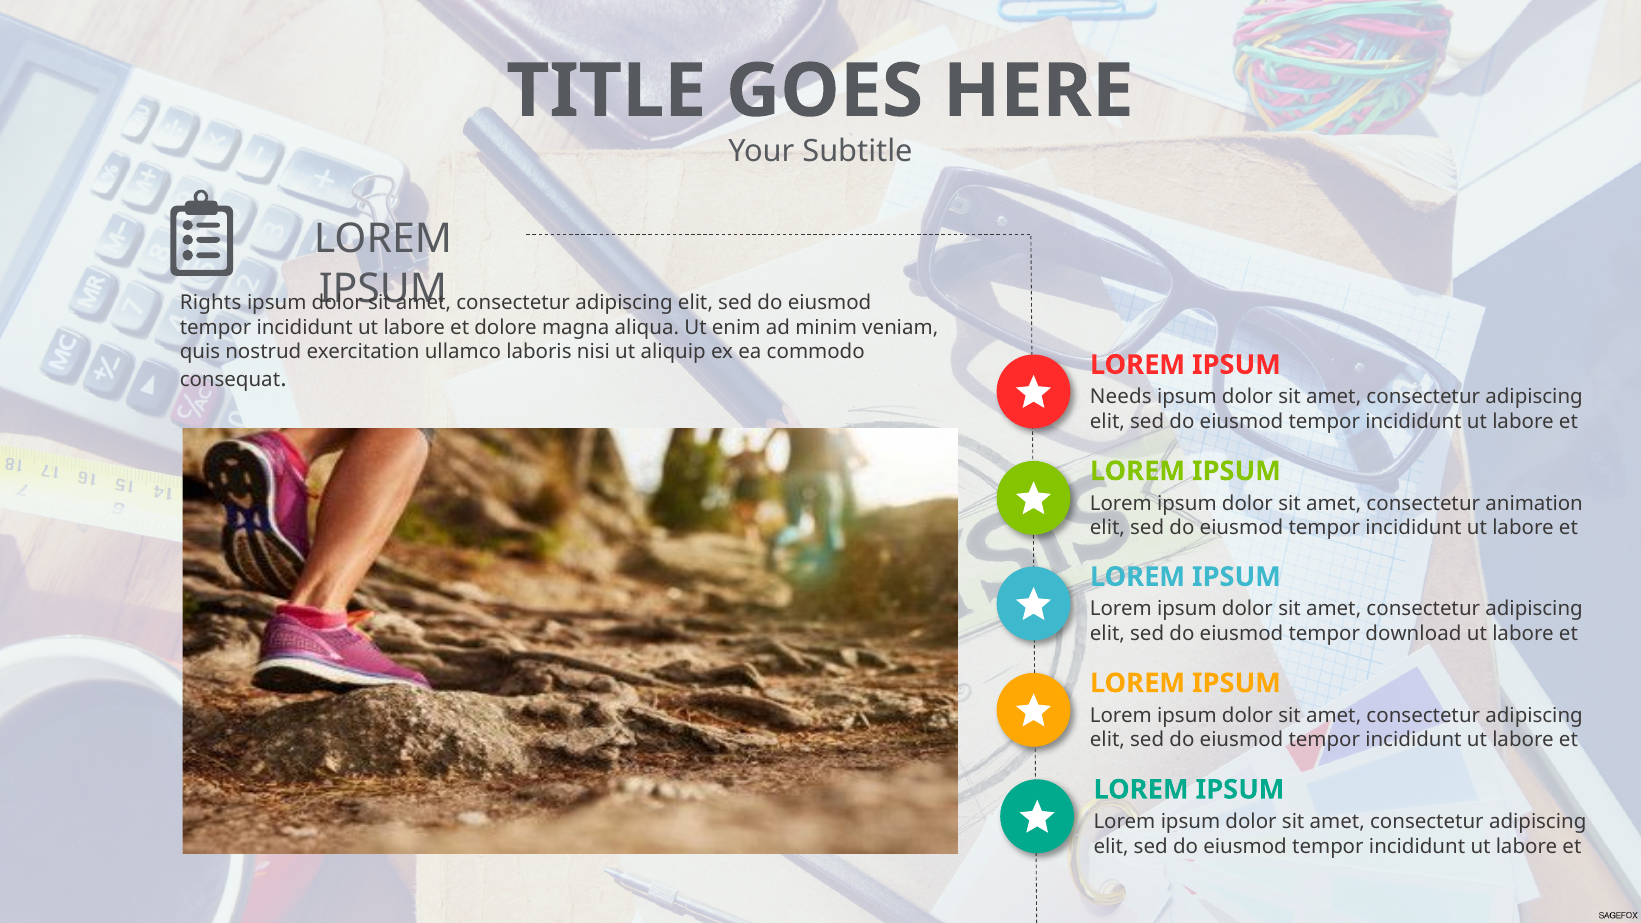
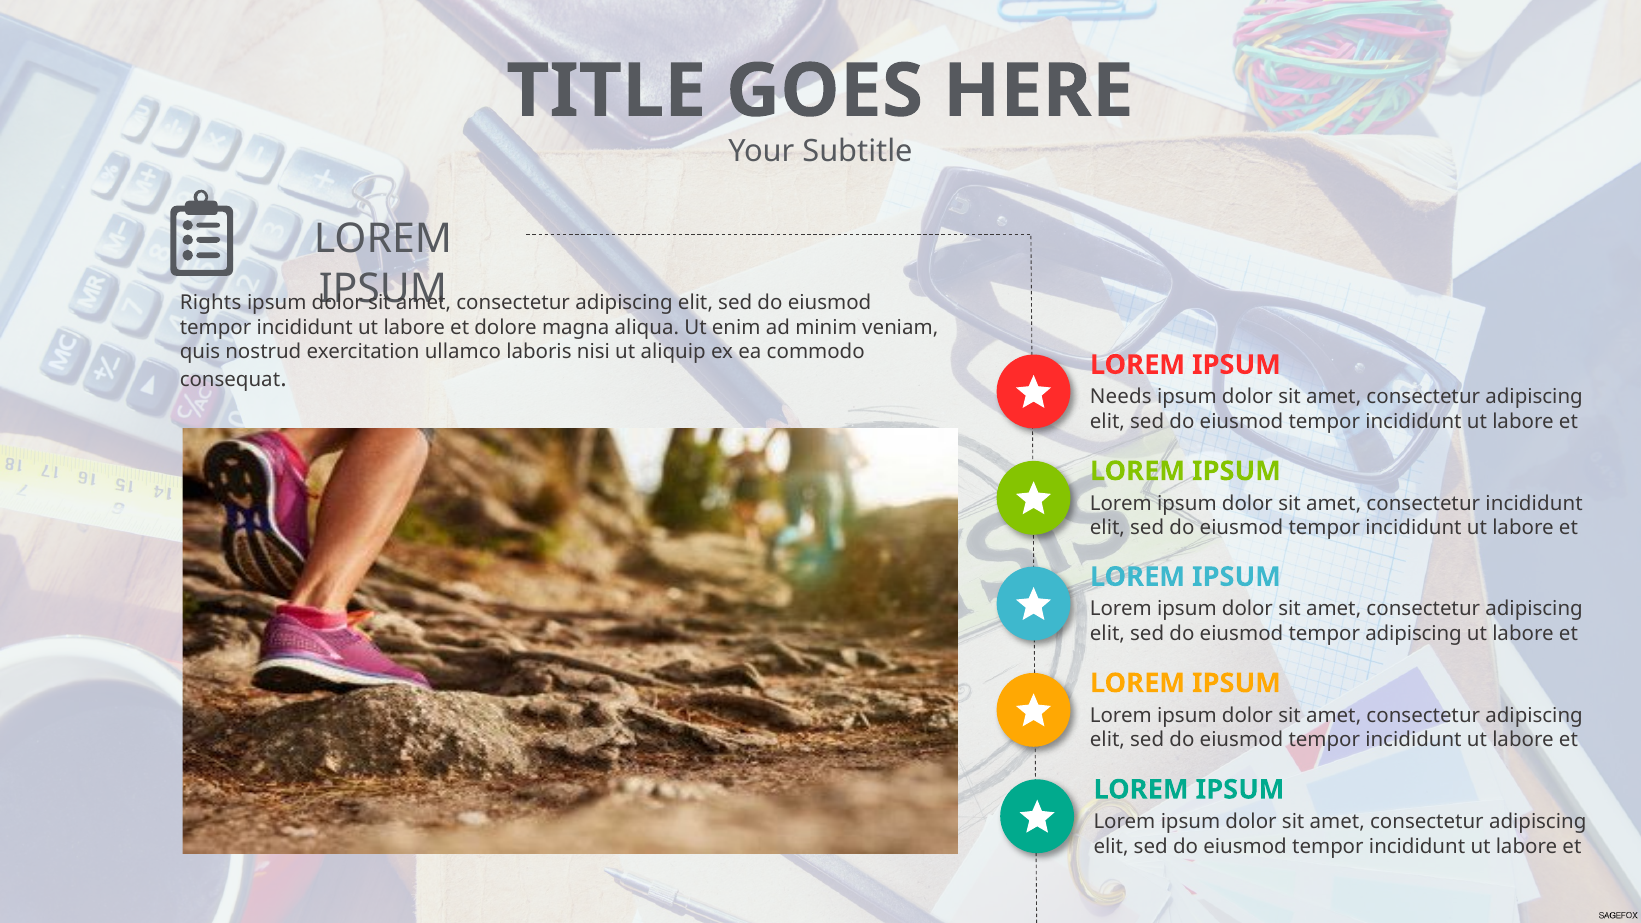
consectetur animation: animation -> incididunt (1534, 504)
tempor download: download -> adipiscing (1414, 634)
